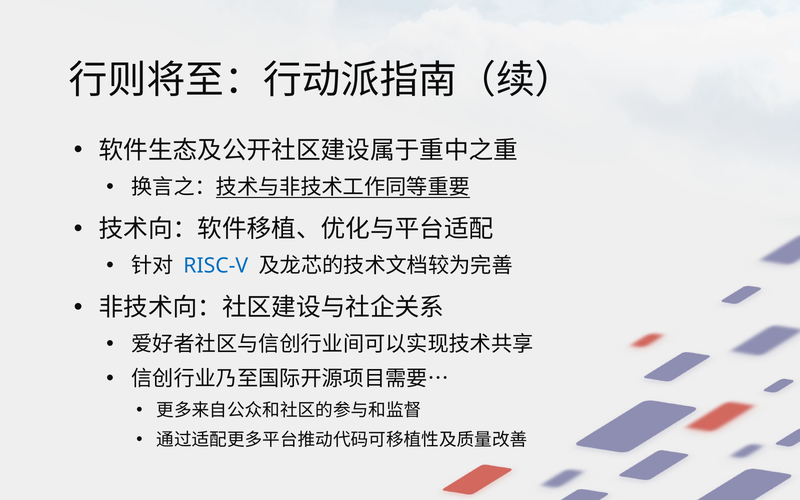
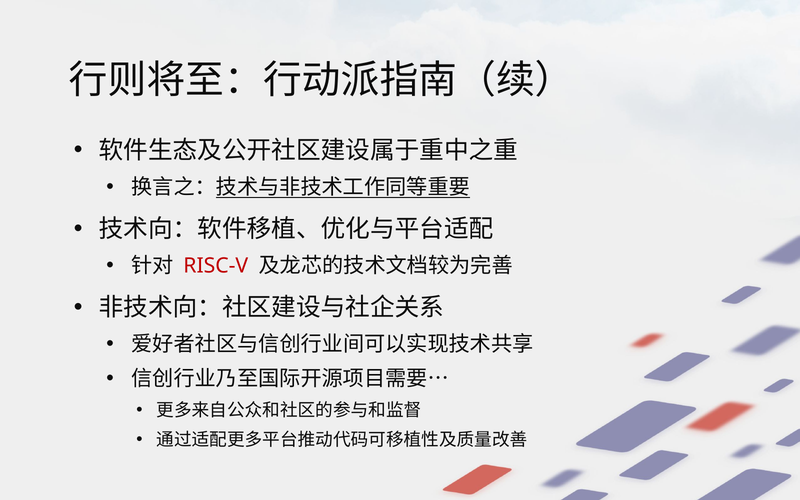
RISC-V colour: blue -> red (216, 266)
